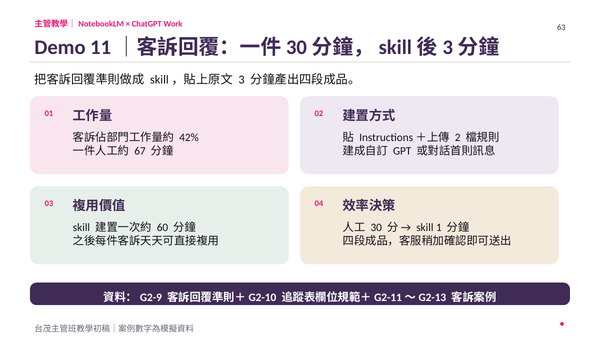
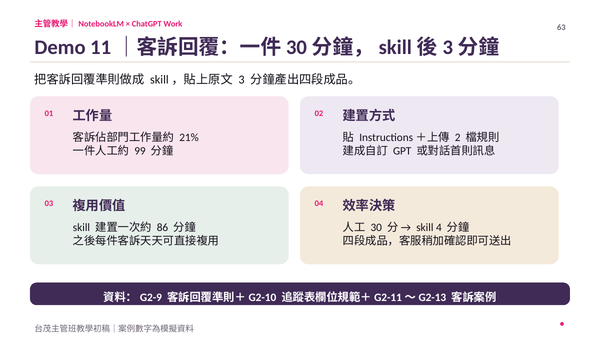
42%: 42% -> 21% (189, 137)
67: 67 -> 99 (140, 151)
60: 60 -> 86 (162, 227)
1: 1 -> 4 (439, 227)
